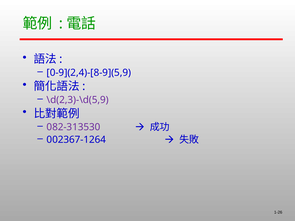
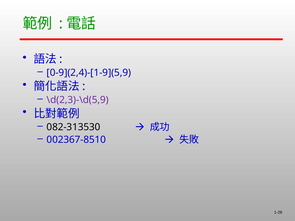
0-9](2,4)-[8-9](5,9: 0-9](2,4)-[8-9](5,9 -> 0-9](2,4)-[1-9](5,9 (89, 73)
082-313530 colour: purple -> black (73, 127)
002367-1264: 002367-1264 -> 002367-8510 (76, 140)
